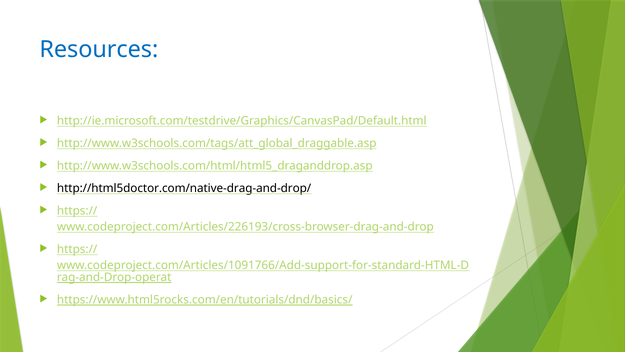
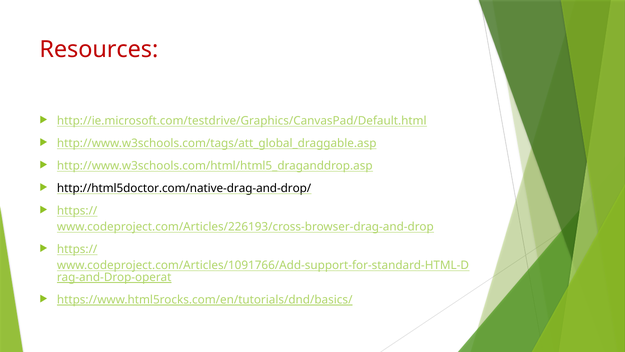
Resources colour: blue -> red (99, 49)
